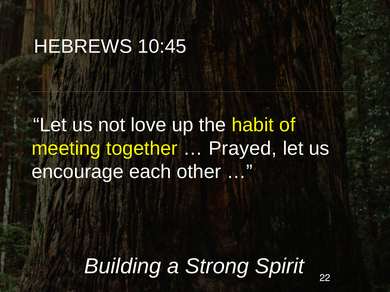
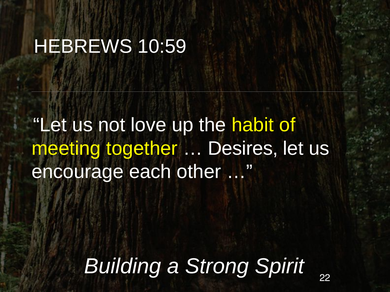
10:45: 10:45 -> 10:59 (162, 46)
Prayed: Prayed -> Desires (243, 149)
